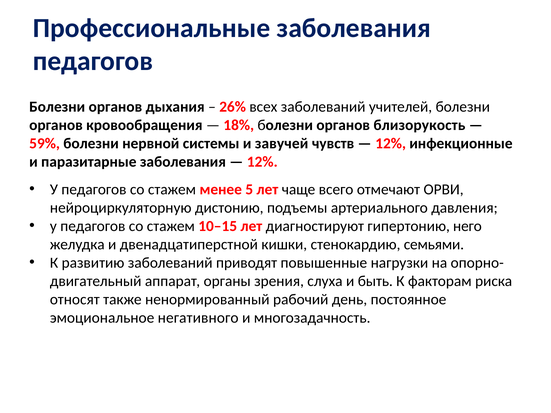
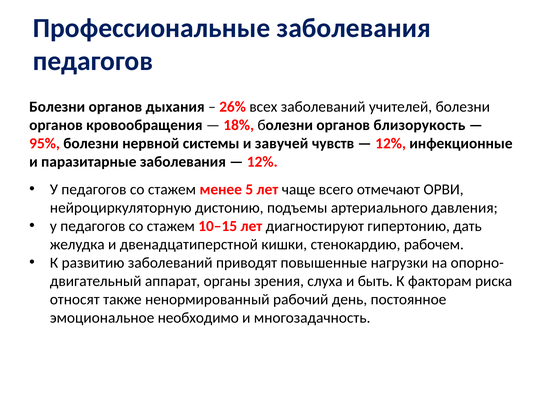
59%: 59% -> 95% (45, 143)
него: него -> дать (467, 226)
семьями: семьями -> рабочем (434, 245)
негативного: негативного -> необходимо (198, 318)
